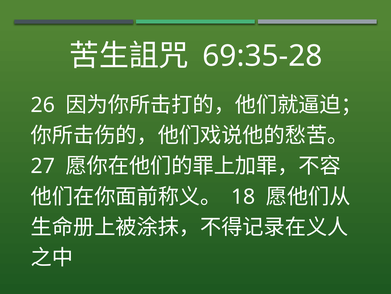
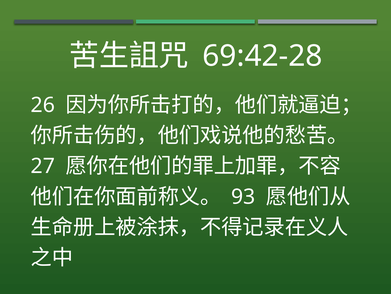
69:35-28: 69:35-28 -> 69:42-28 (262, 56)
18: 18 -> 93 (243, 196)
